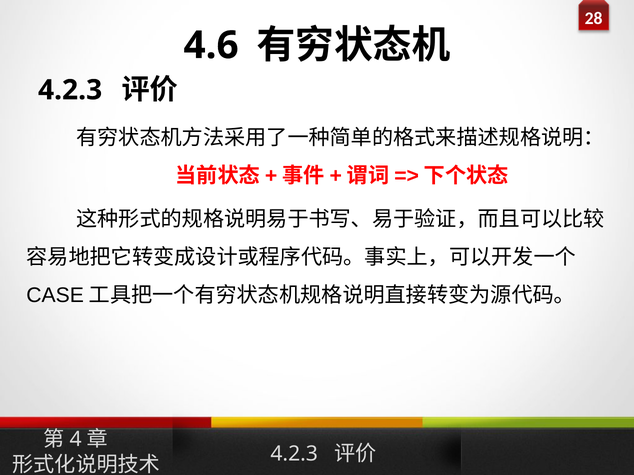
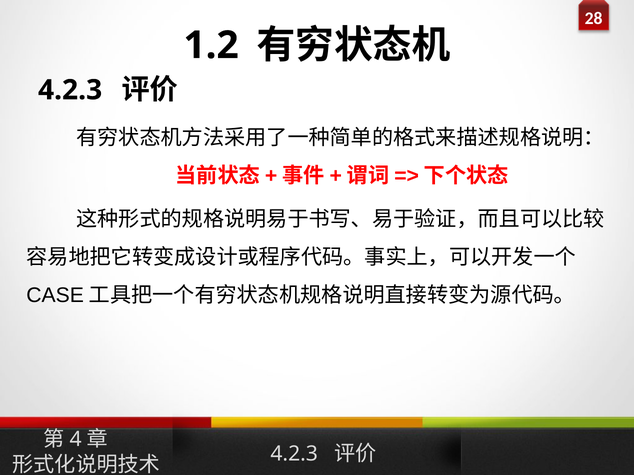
4.6: 4.6 -> 1.2 (211, 45)
